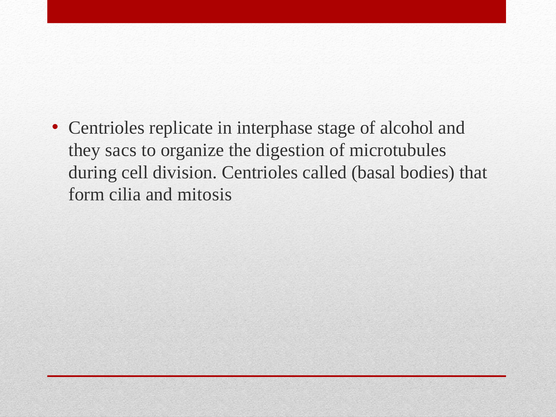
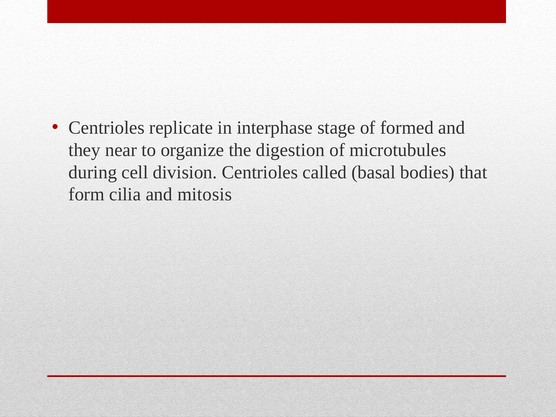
alcohol: alcohol -> formed (407, 128)
sacs: sacs -> near (121, 150)
